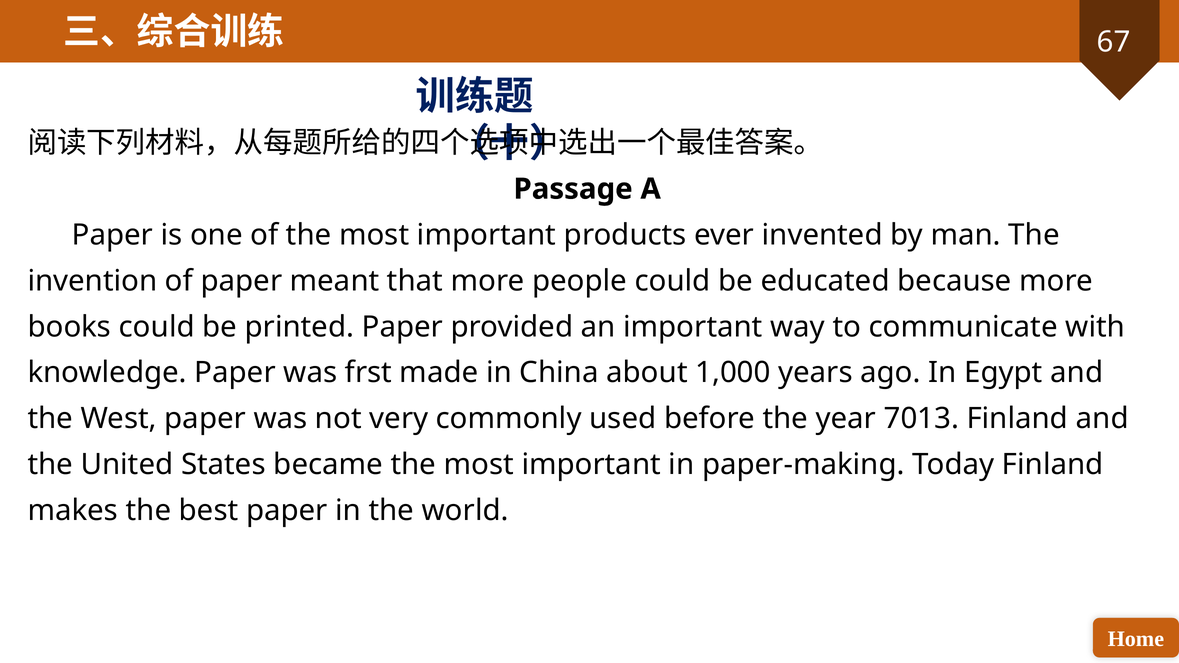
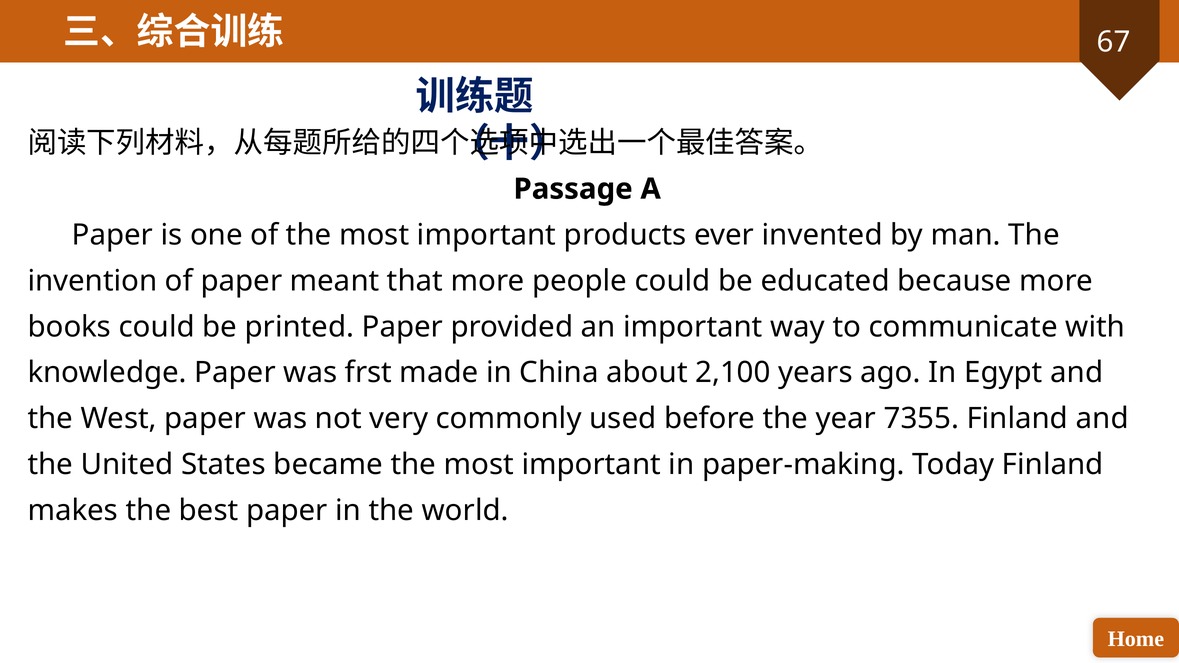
1,000: 1,000 -> 2,100 (733, 373)
7013: 7013 -> 7355 (921, 419)
